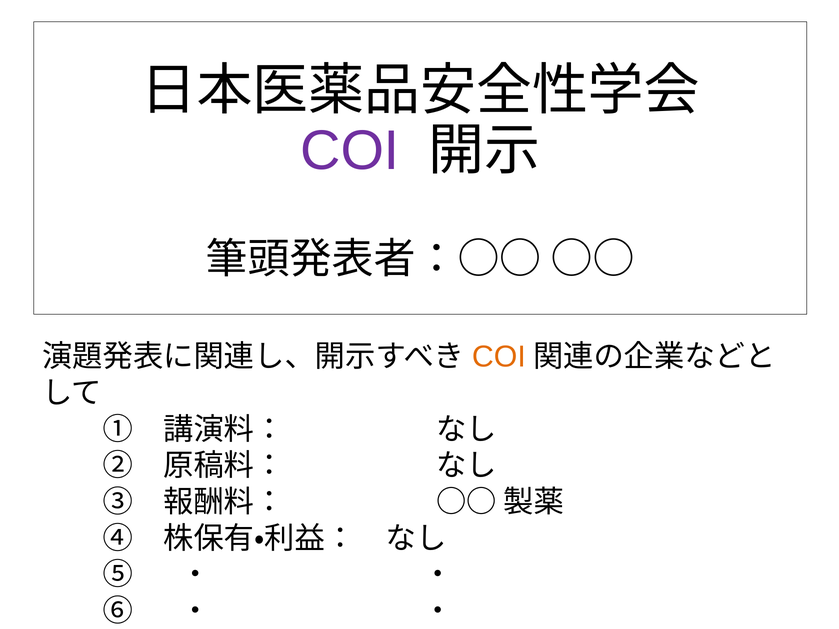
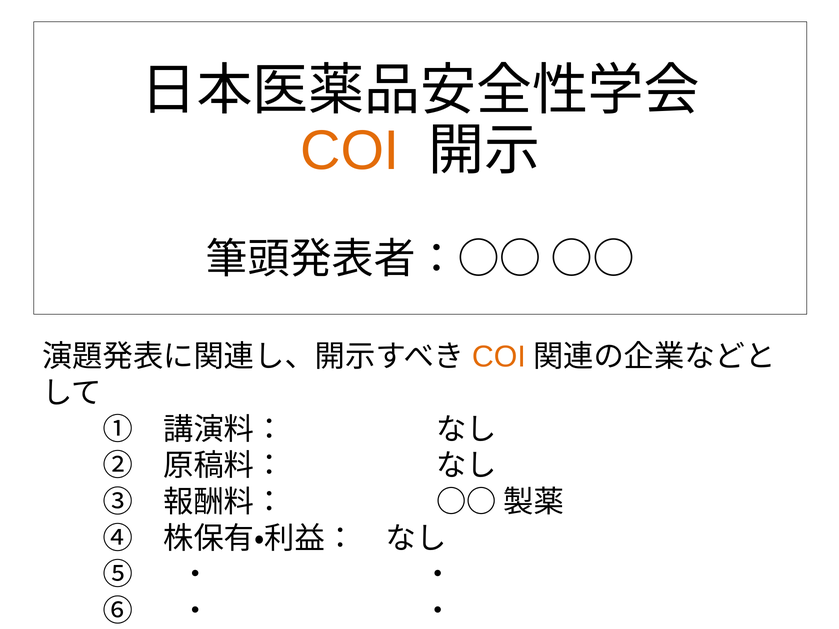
COI colour: purple -> orange (350, 151)
